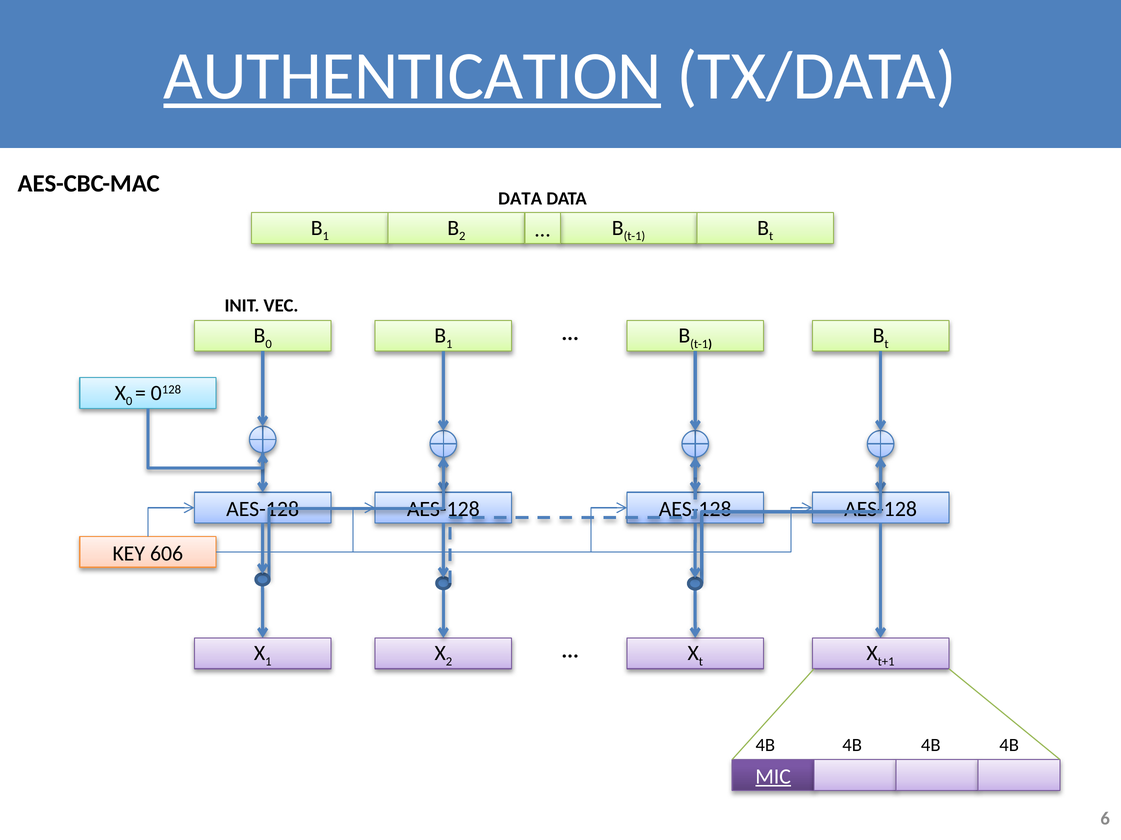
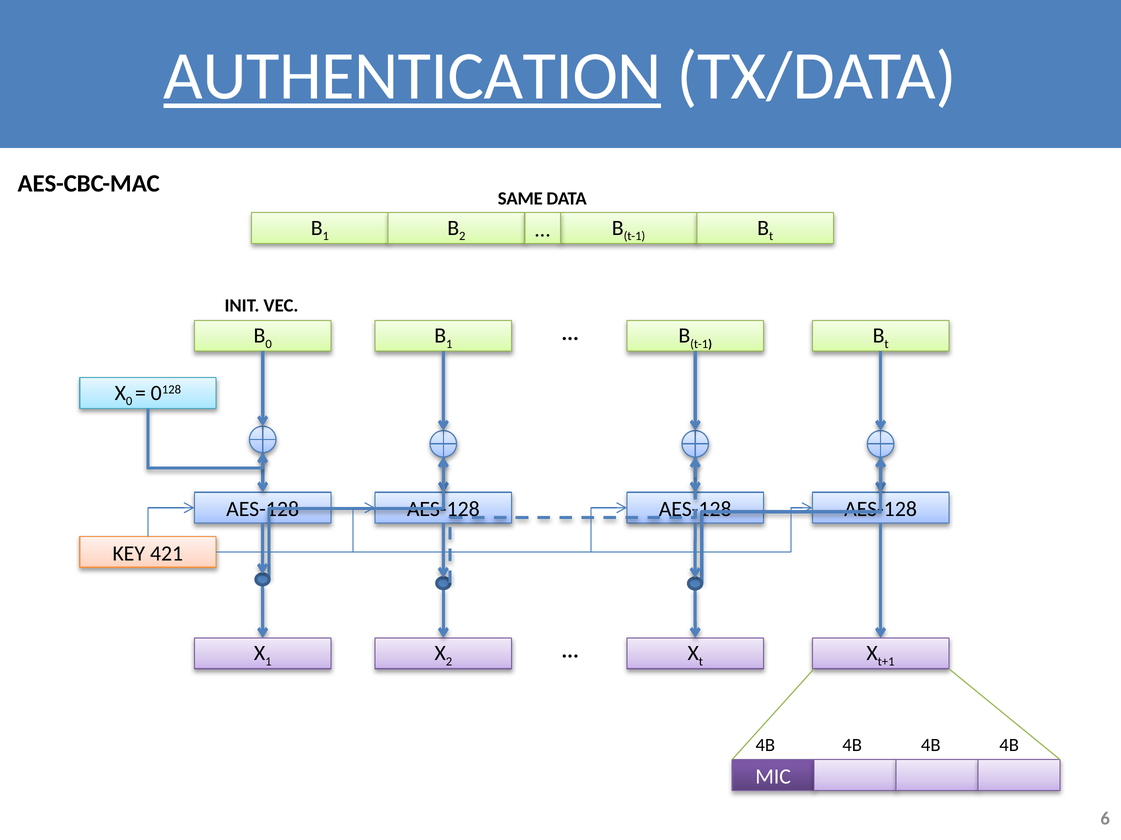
DATA: DATA -> SAME (520, 199)
606: 606 -> 421 (167, 554)
MIC underline: present -> none (773, 777)
